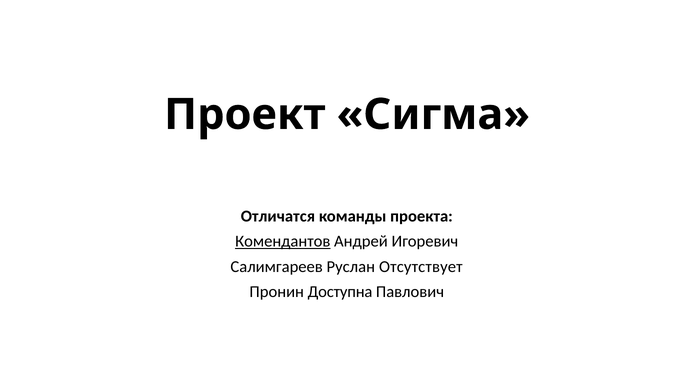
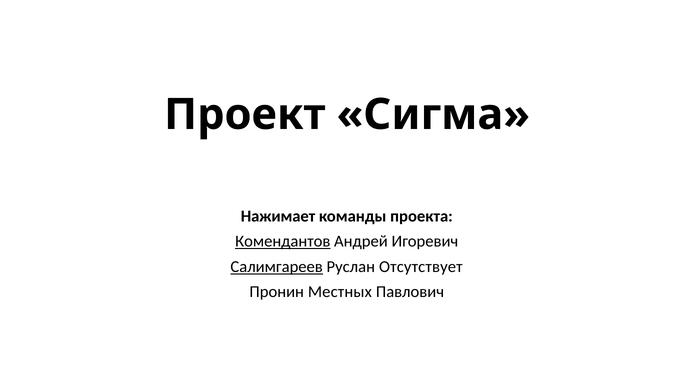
Отличатся: Отличатся -> Нажимает (278, 217)
Салимгареев underline: none -> present (277, 267)
Доступна: Доступна -> Местных (340, 292)
